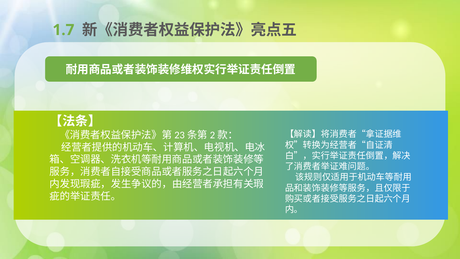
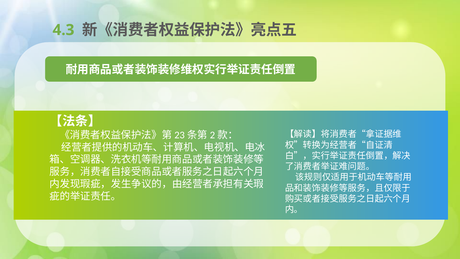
1.7: 1.7 -> 4.3 (63, 30)
